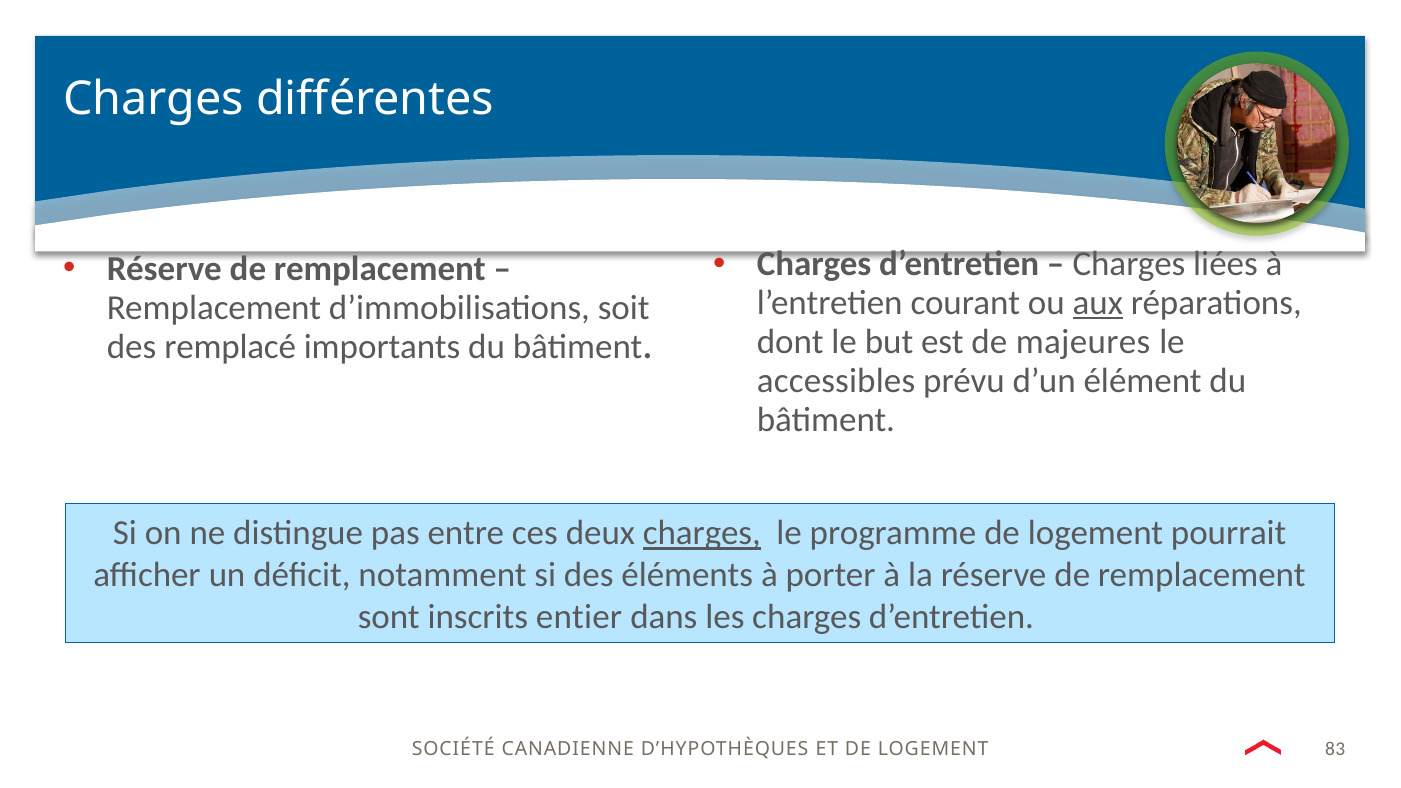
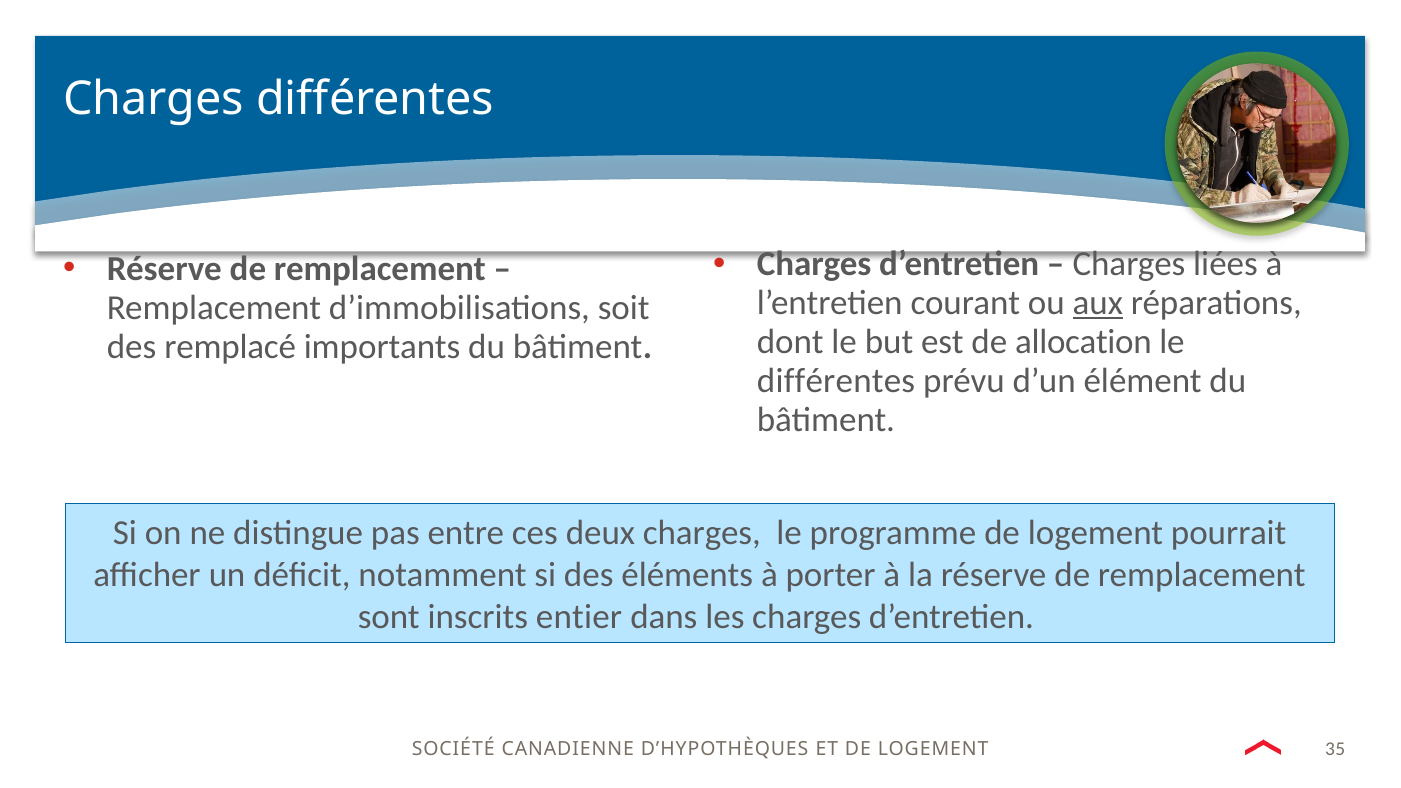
majeures: majeures -> allocation (1083, 342)
accessibles: accessibles -> différentes (836, 381)
charges underline: present -> none (702, 533)
83: 83 -> 35 (1335, 749)
